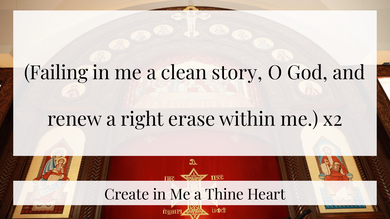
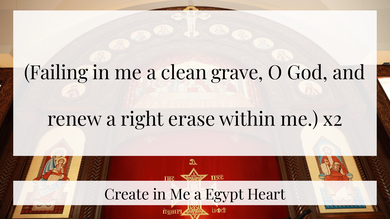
story: story -> grave (237, 73)
Thine: Thine -> Egypt (224, 195)
